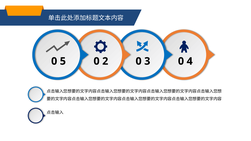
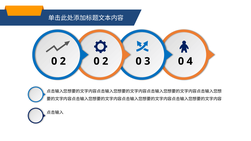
5: 5 -> 2 (63, 61)
